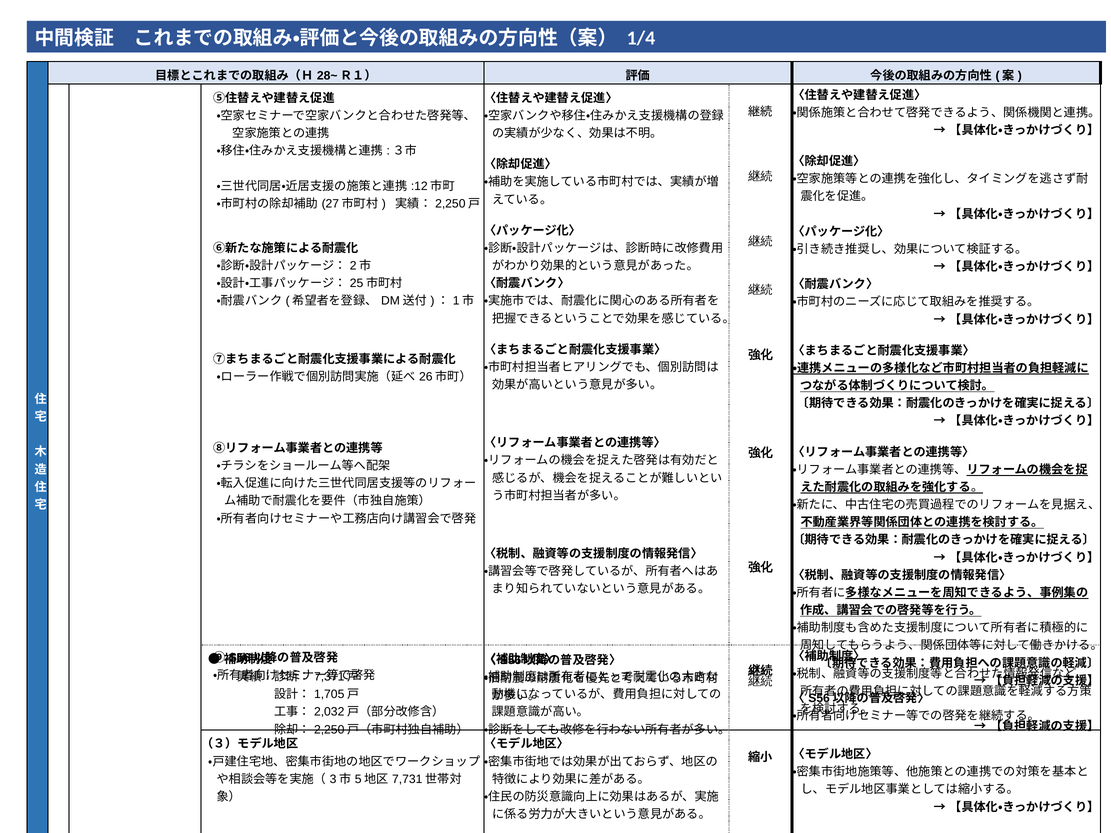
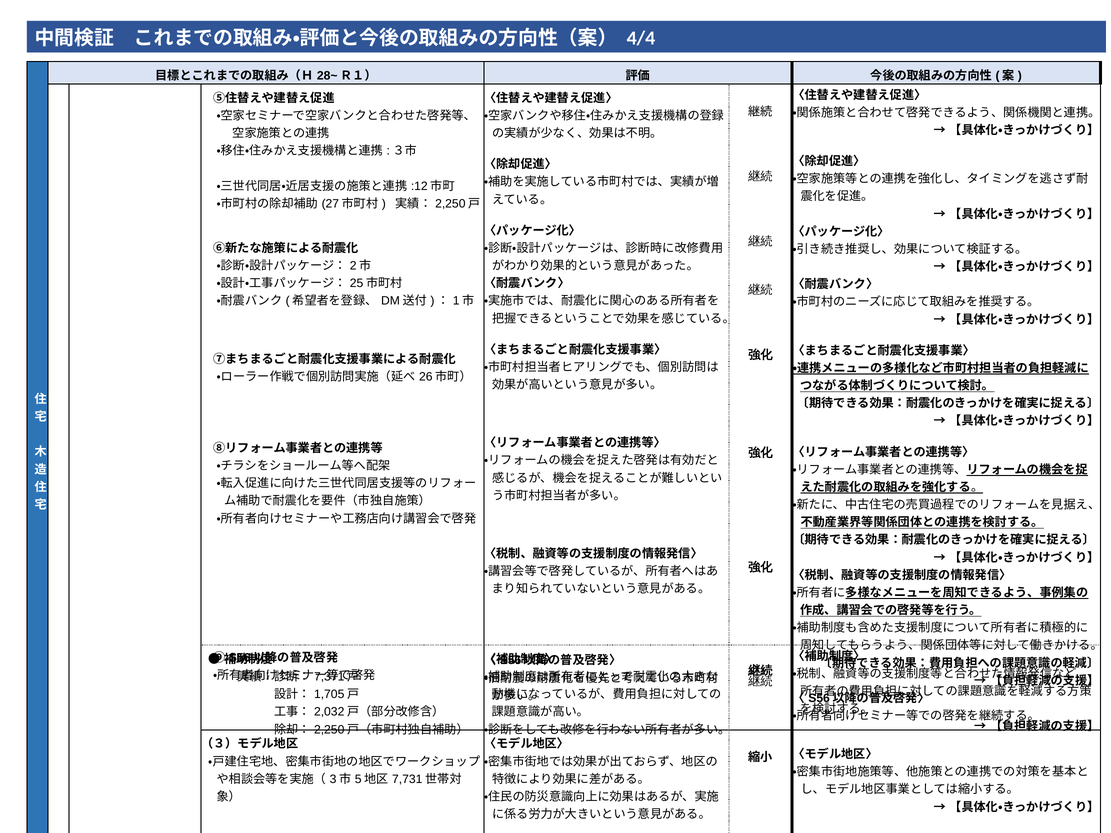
1/4: 1/4 -> 4/4 (641, 38)
